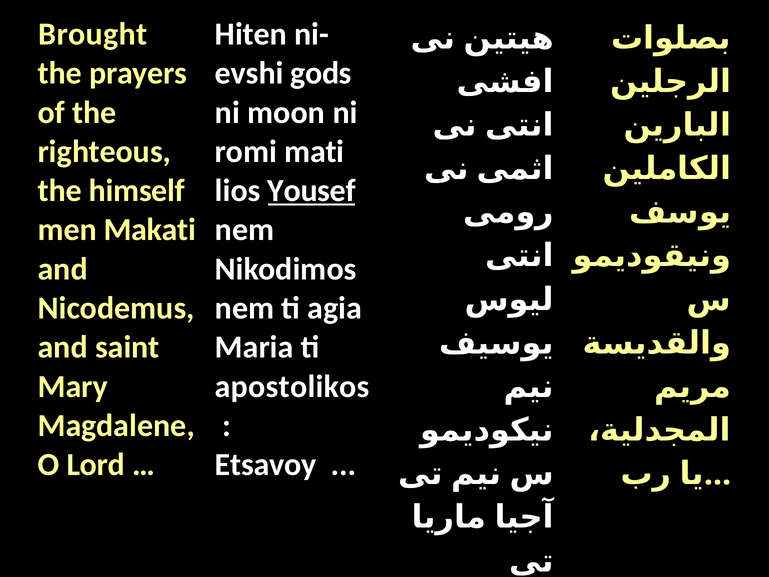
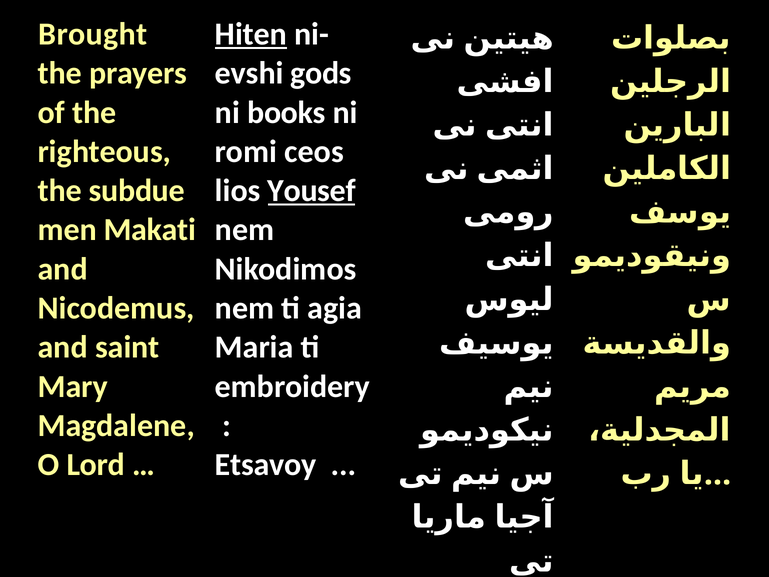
Hiten underline: none -> present (251, 34)
moon: moon -> books (286, 112)
mati: mati -> ceos (314, 152)
himself: himself -> subdue (137, 191)
apostolikos: apostolikos -> embroidery (292, 386)
